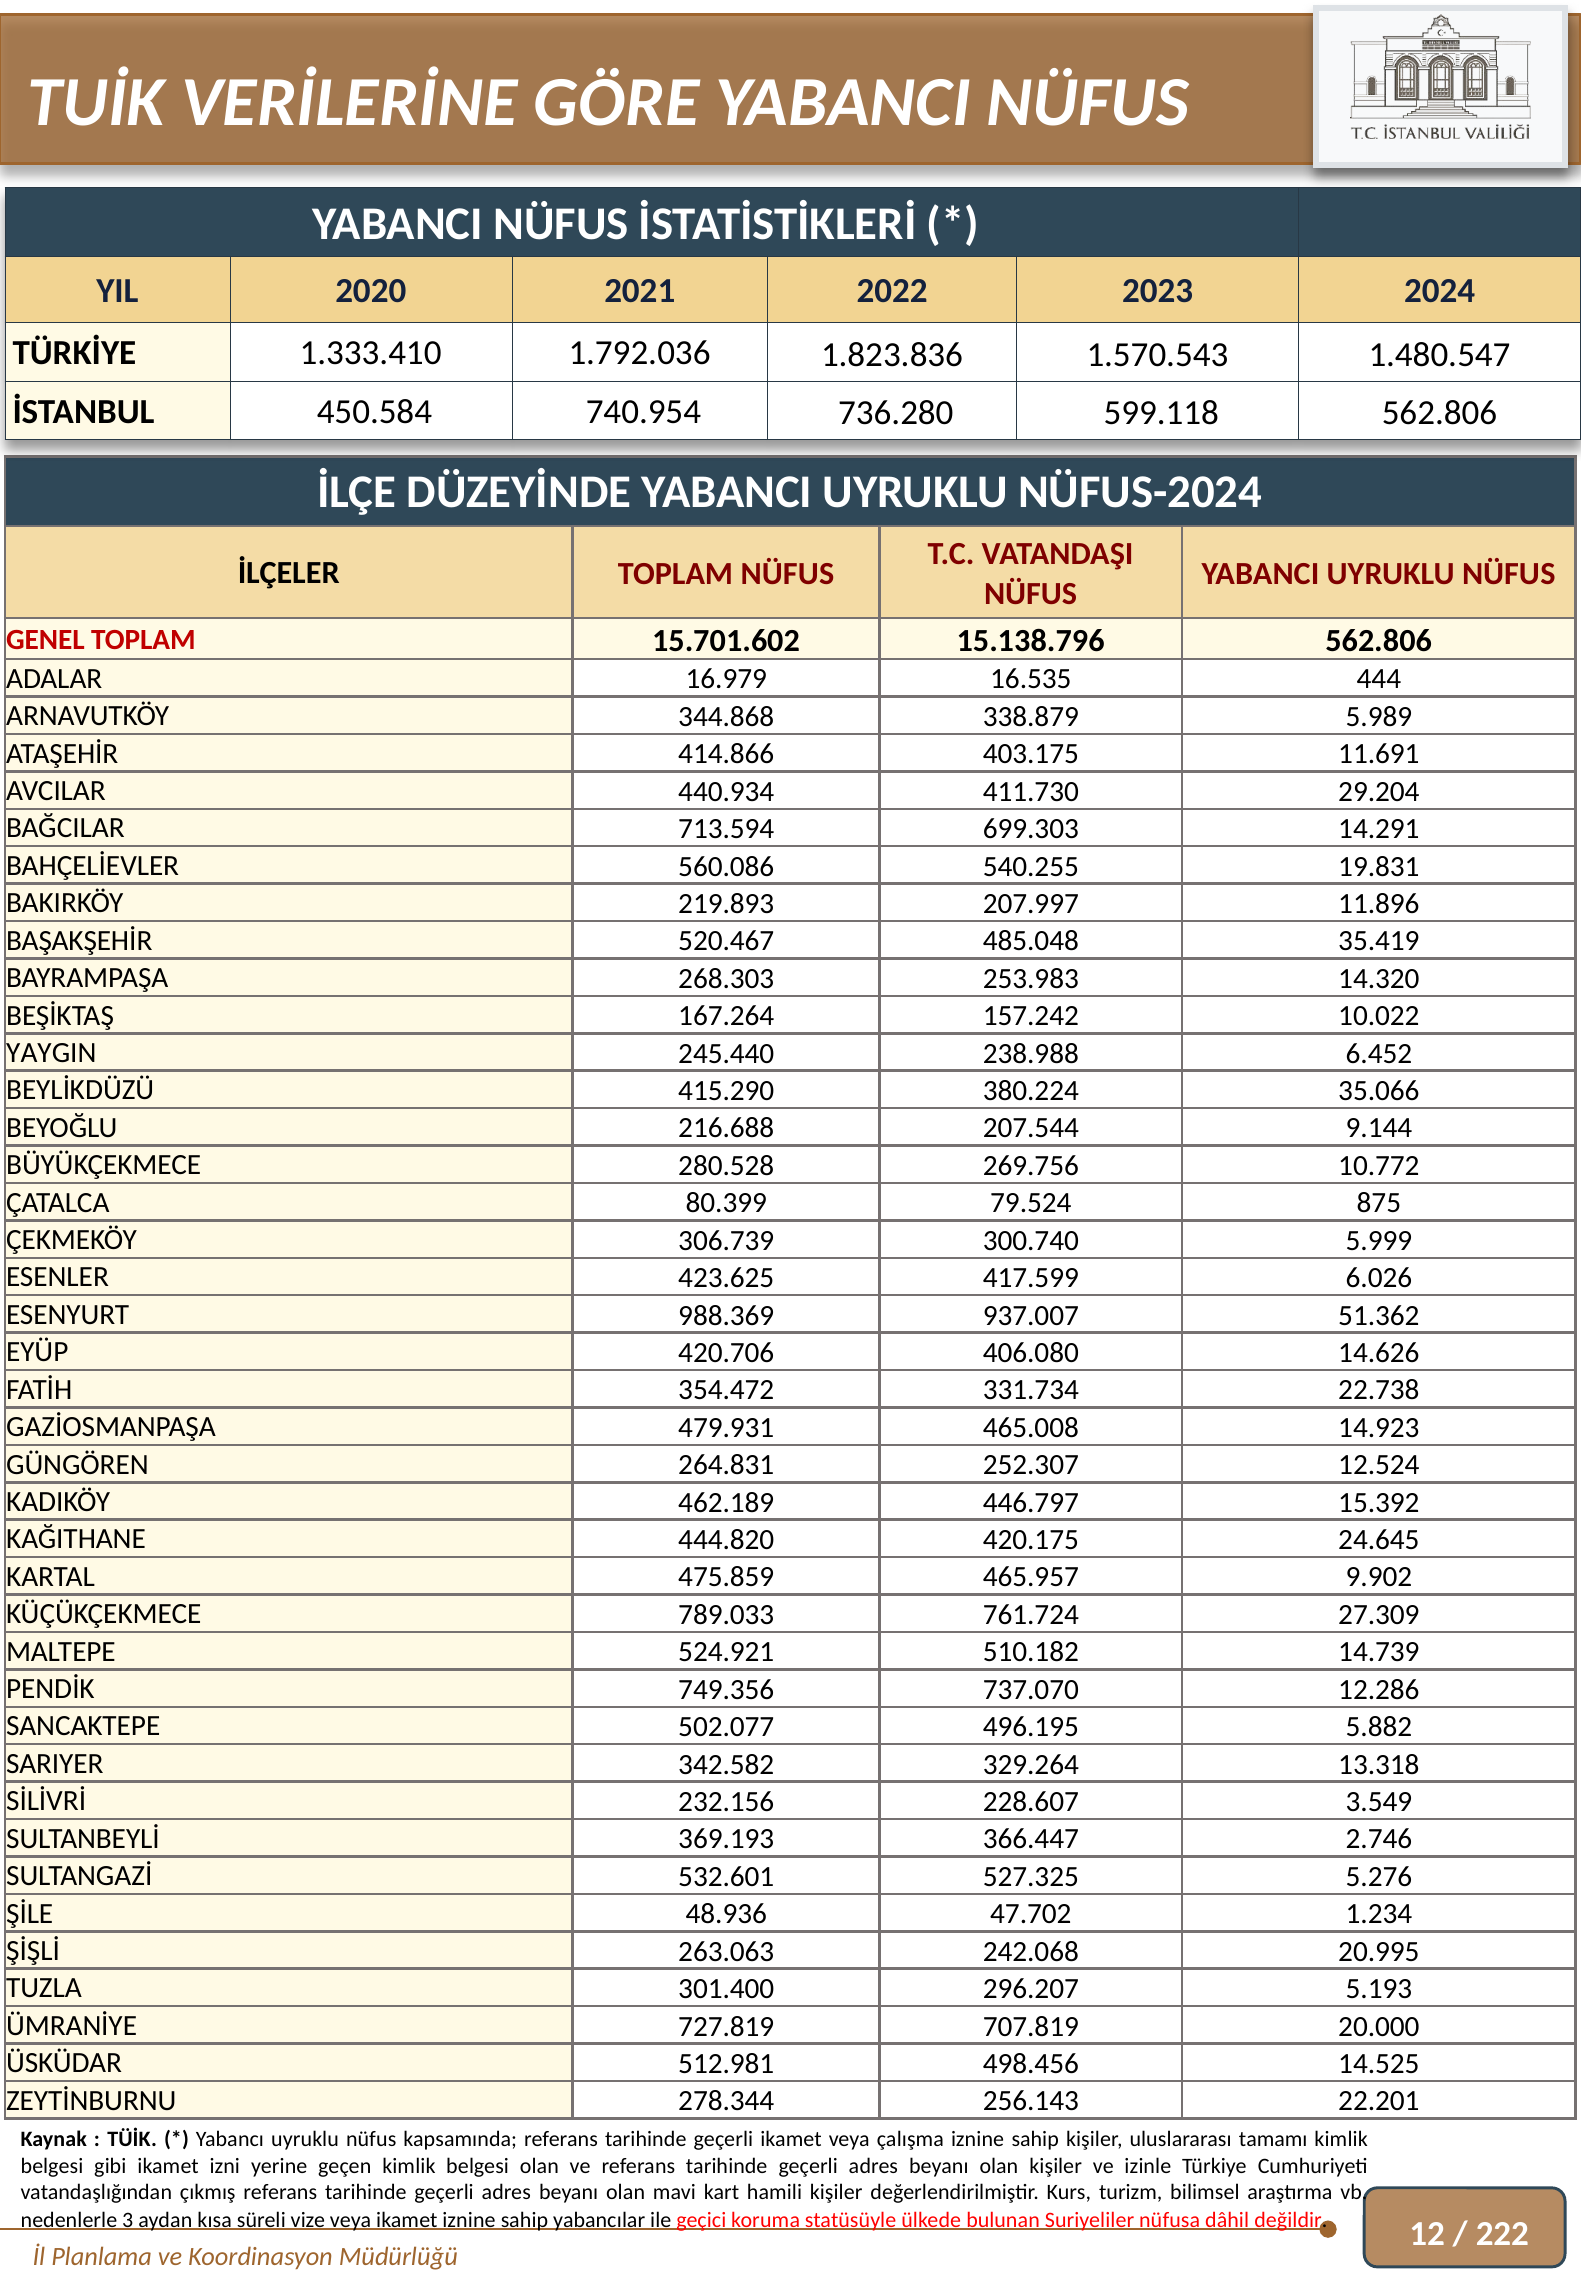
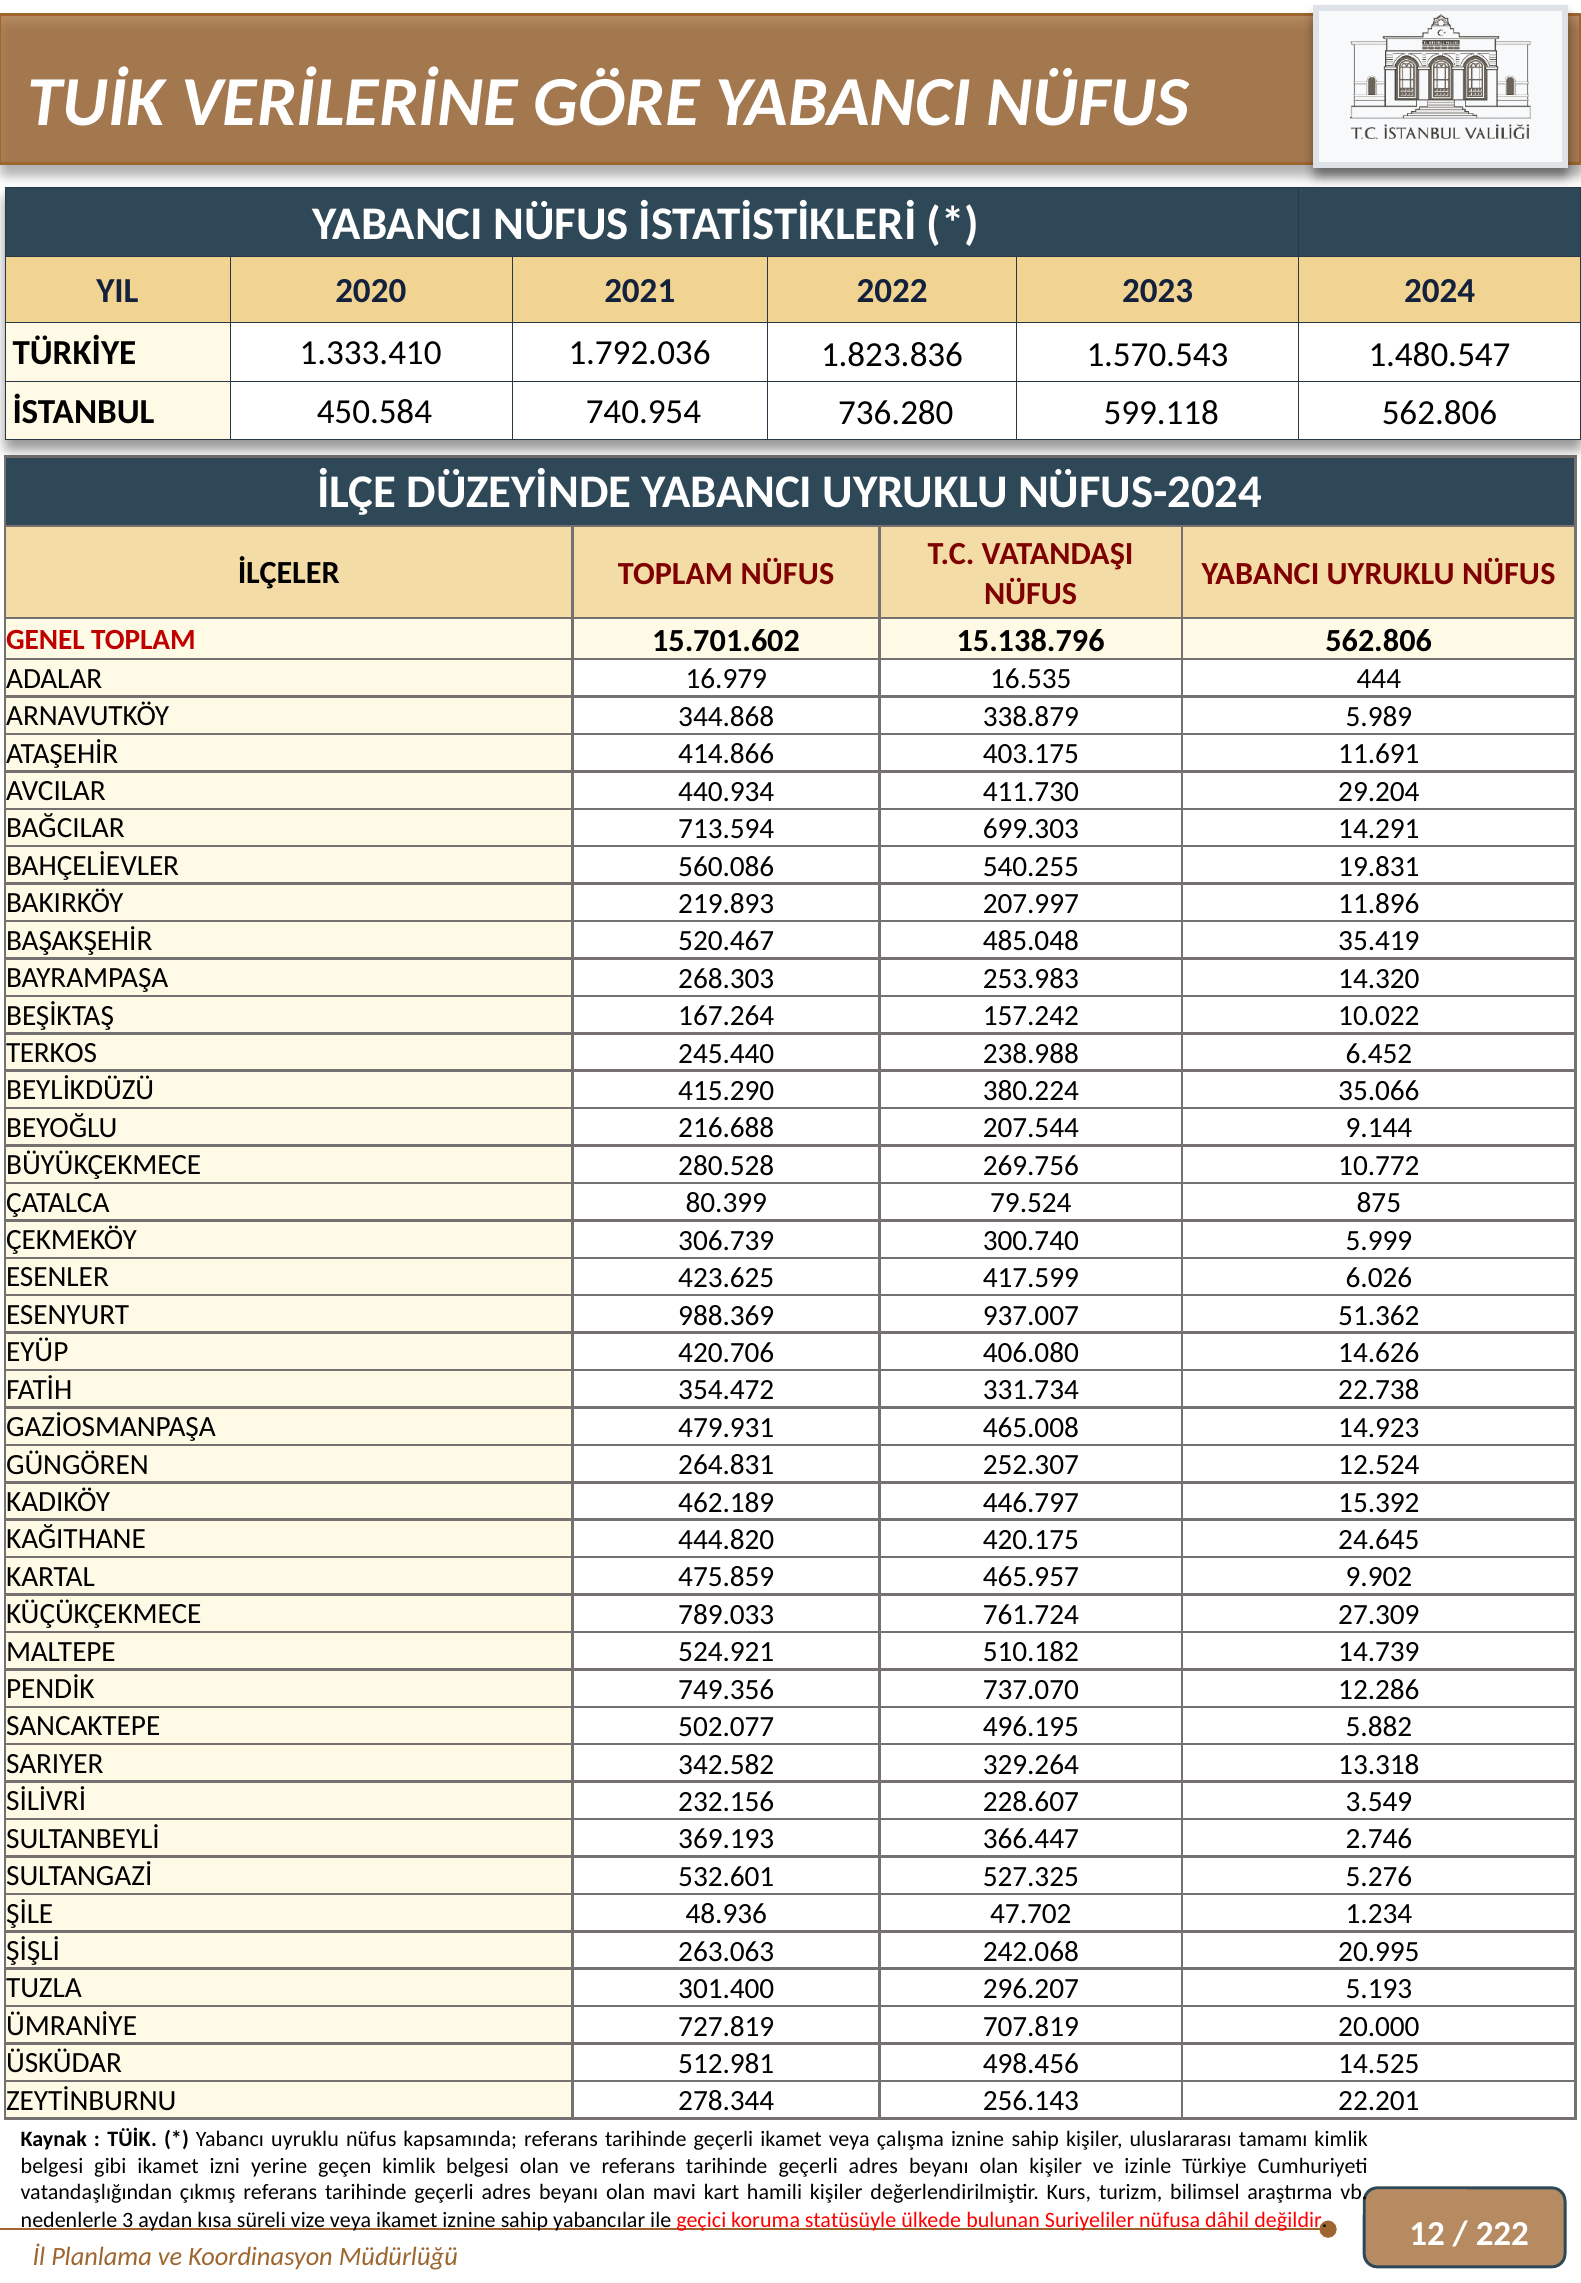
YAYGIN: YAYGIN -> TERKOS (52, 1053)
